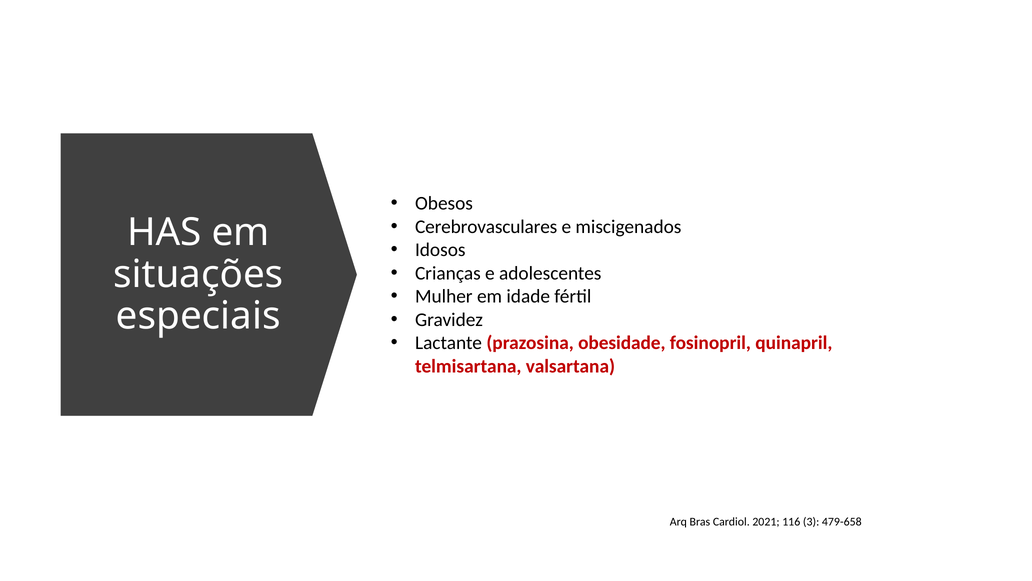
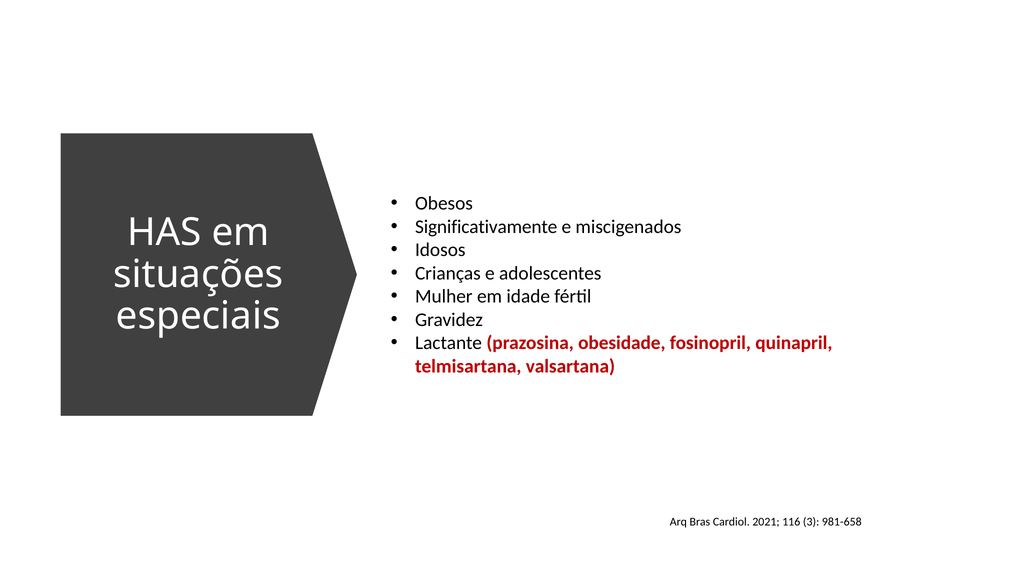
Cerebrovasculares: Cerebrovasculares -> Significativamente (486, 227)
479-658: 479-658 -> 981-658 (842, 521)
